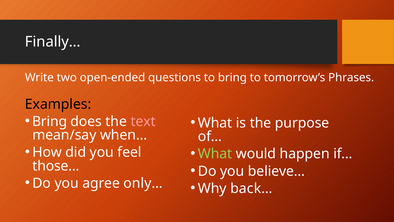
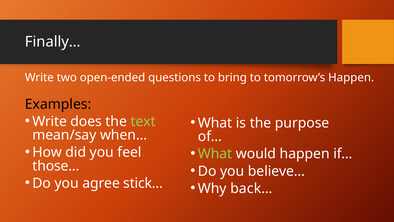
tomorrow’s Phrases: Phrases -> Happen (351, 78)
Bring: Bring -> Write (50, 121)
text colour: pink -> light green (143, 121)
only…: only… -> stick… (143, 183)
